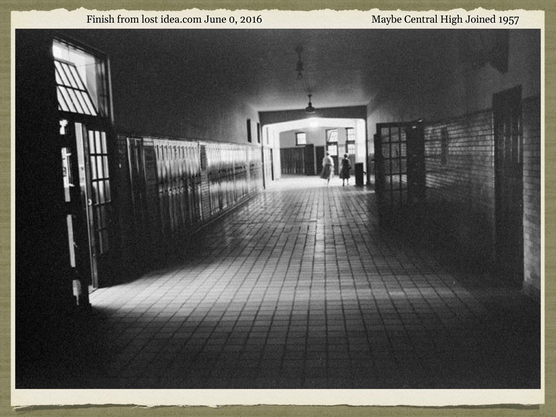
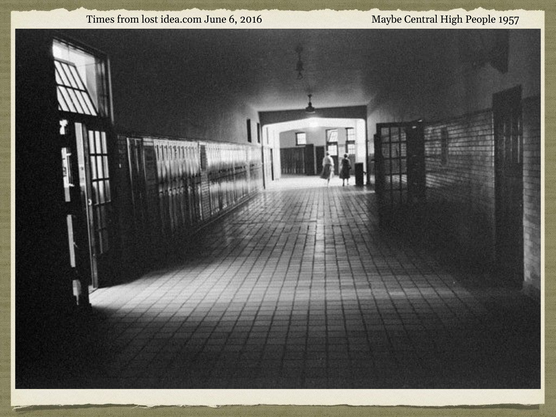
Finish: Finish -> Times (100, 19)
0: 0 -> 6 (233, 19)
Joined: Joined -> People (481, 19)
